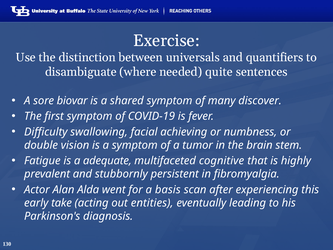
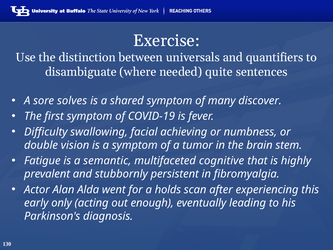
biovar: biovar -> solves (72, 101)
adequate: adequate -> semantic (107, 161)
basis: basis -> holds (168, 189)
take: take -> only (62, 203)
entities: entities -> enough (152, 203)
